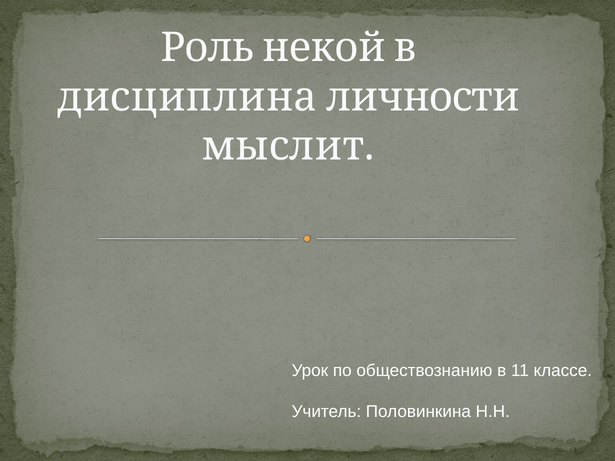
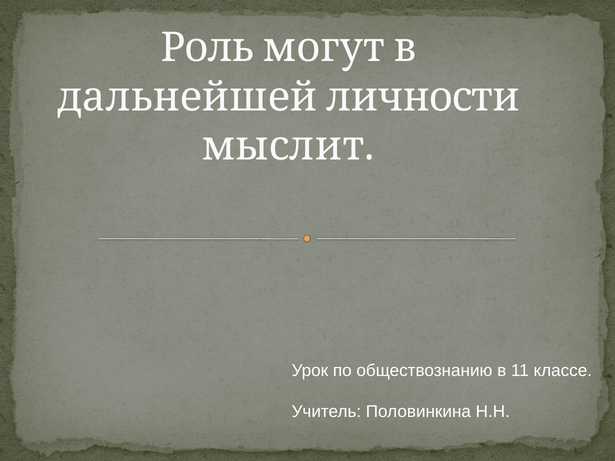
некой: некой -> могут (324, 48)
дисциплина: дисциплина -> дальнейшей (187, 97)
